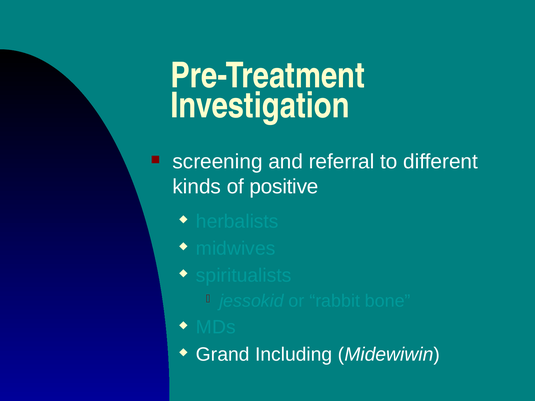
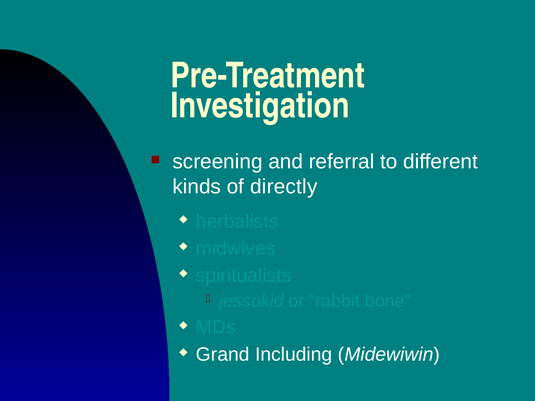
positive: positive -> directly (284, 187)
